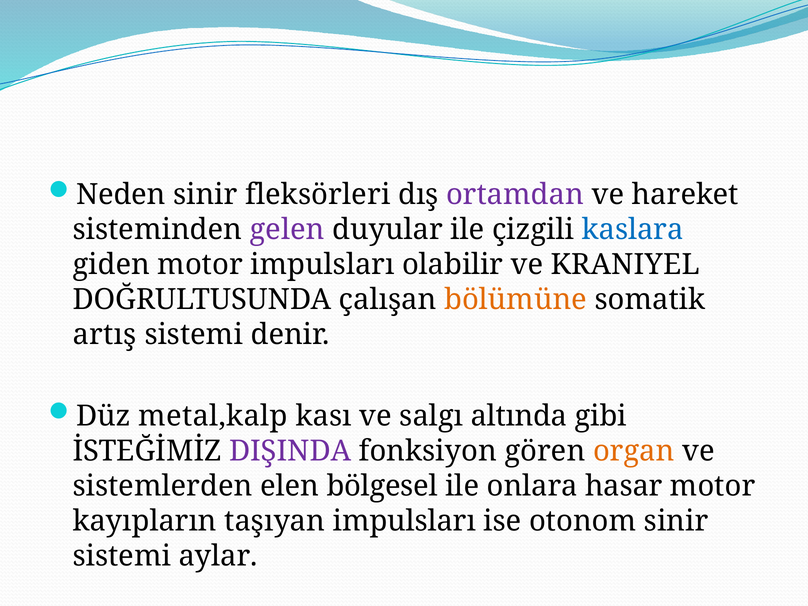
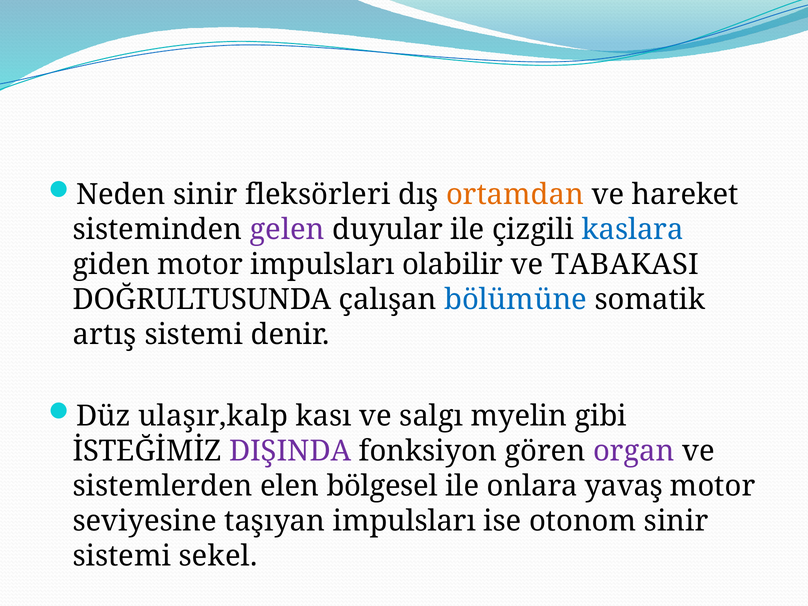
ortamdan colour: purple -> orange (515, 195)
KRANIYEL: KRANIYEL -> TABAKASI (625, 265)
bölümüne colour: orange -> blue (516, 300)
metal,kalp: metal,kalp -> ulaşır,kalp (213, 416)
altında: altında -> myelin (519, 416)
organ colour: orange -> purple (634, 451)
hasar: hasar -> yavaş (624, 486)
kayıpların: kayıpların -> seviyesine (145, 521)
aylar: aylar -> sekel (218, 556)
